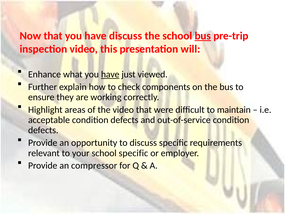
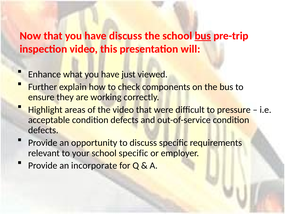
have underline: present -> none (110, 74)
maintain: maintain -> pressure (234, 110)
compressor: compressor -> incorporate (94, 165)
